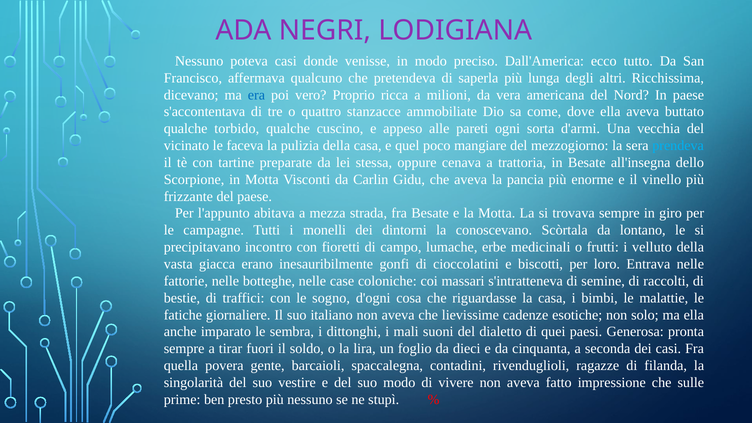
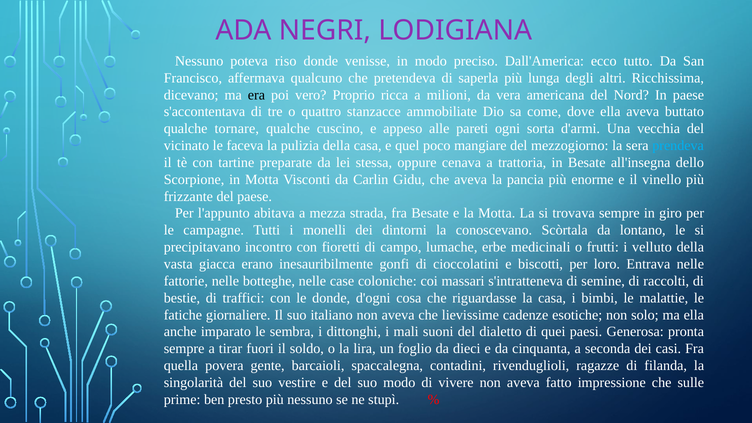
poteva casi: casi -> riso (286, 61)
era colour: blue -> black (256, 95)
torbido: torbido -> tornare (237, 129)
le sogno: sogno -> donde (331, 298)
